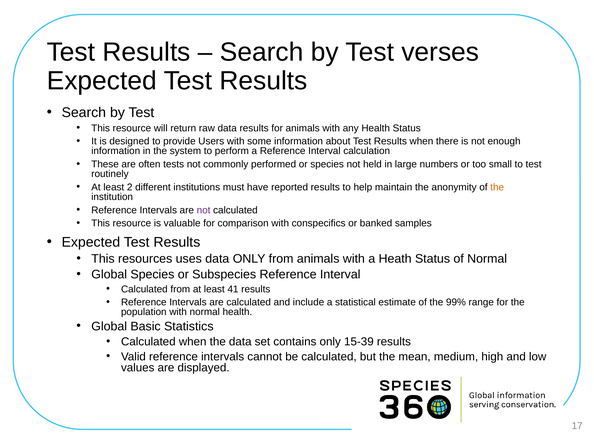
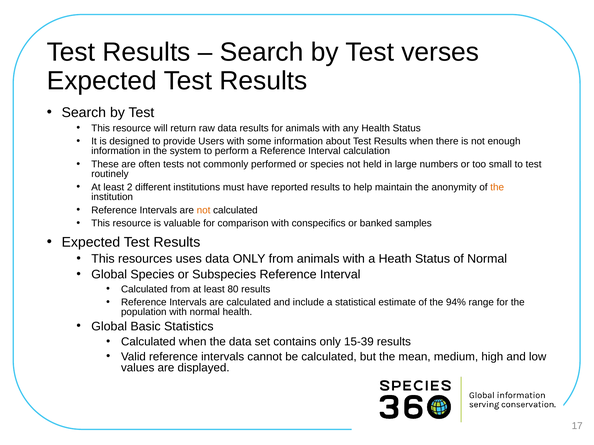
not colour: purple -> orange (204, 210)
41: 41 -> 80 (233, 289)
99%: 99% -> 94% (456, 303)
